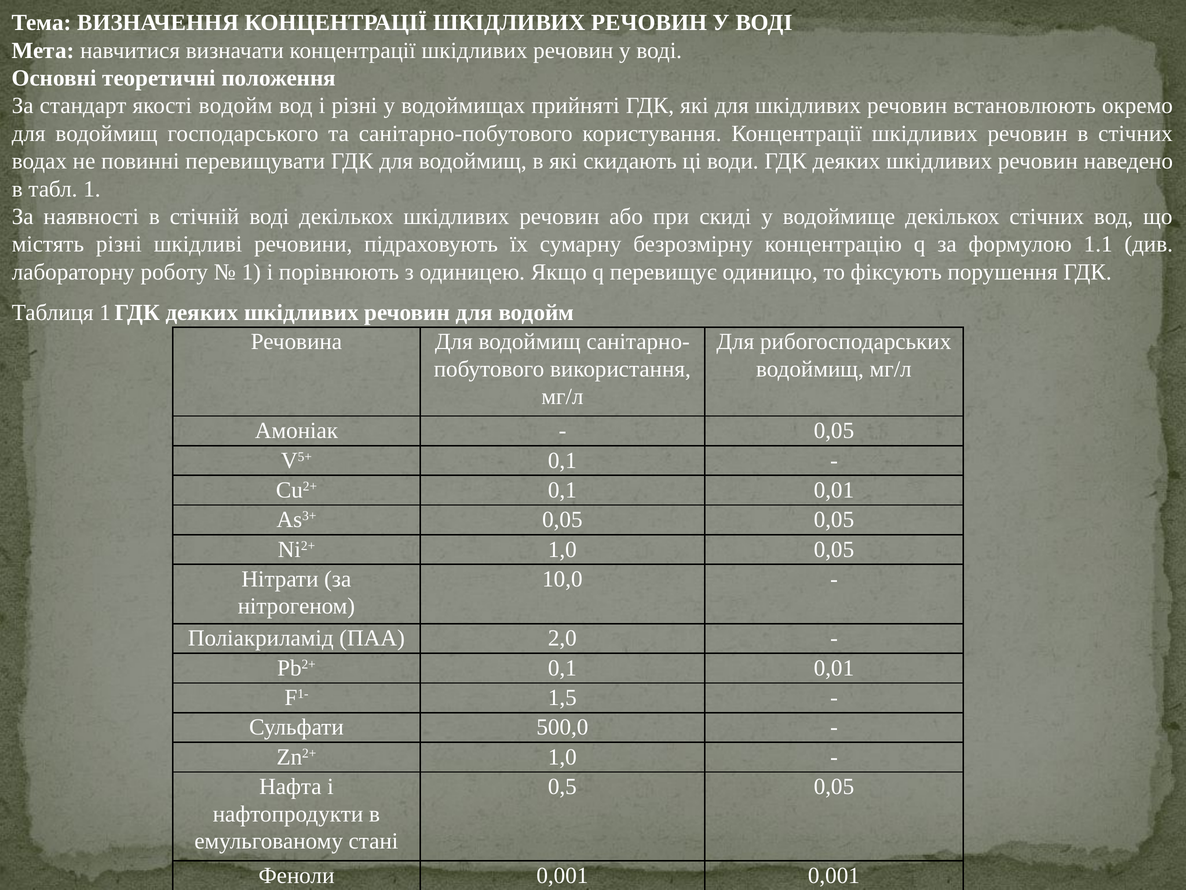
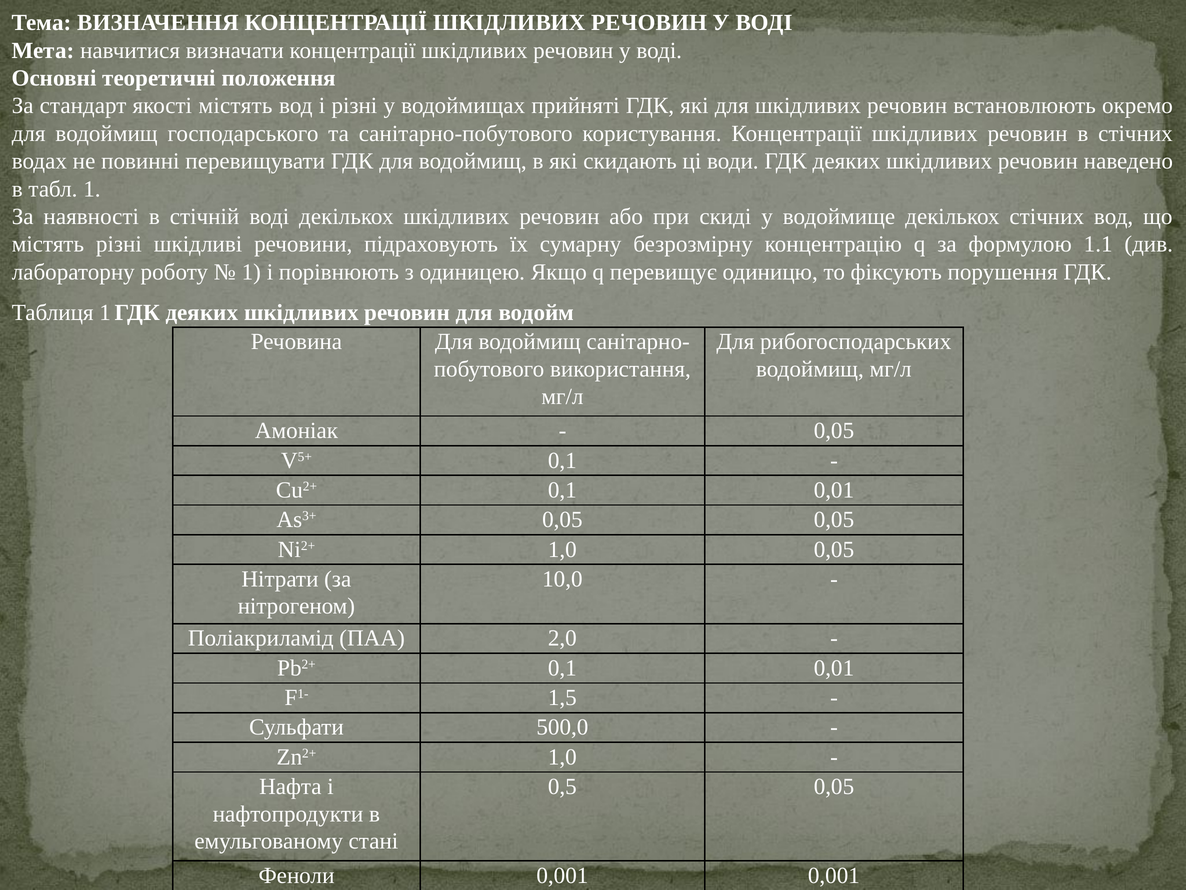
якості водойм: водойм -> містять (236, 106)
